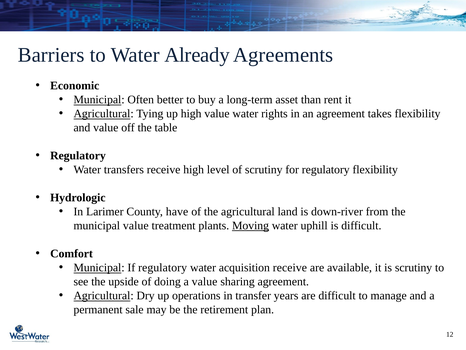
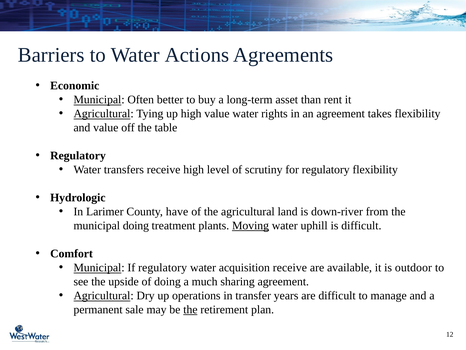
Already: Already -> Actions (197, 55)
municipal value: value -> doing (136, 225)
is scrutiny: scrutiny -> outdoor (413, 267)
a value: value -> much (205, 281)
the underline: none -> present (190, 309)
